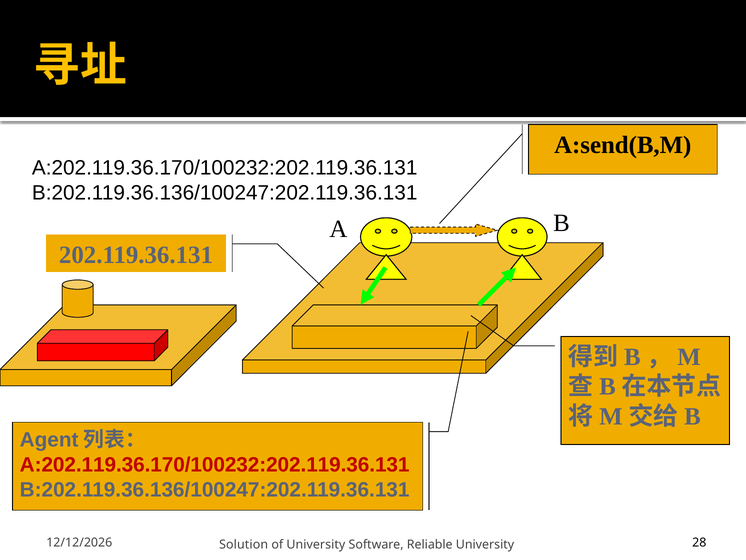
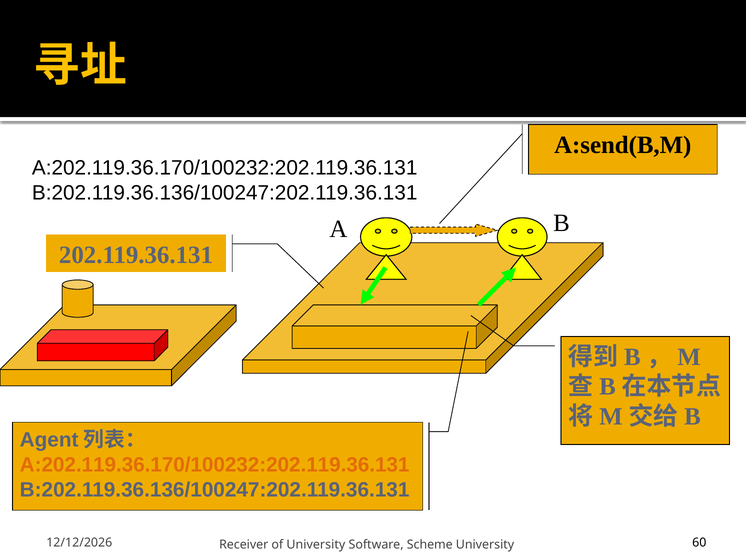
A:202.119.36.170/100232:202.119.36.131 colour: red -> orange (215, 464)
Solution: Solution -> Receiver (244, 544)
Reliable: Reliable -> Scheme (430, 544)
28: 28 -> 60 (699, 542)
